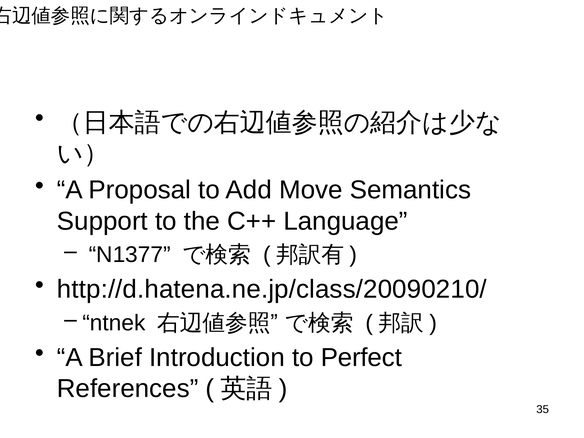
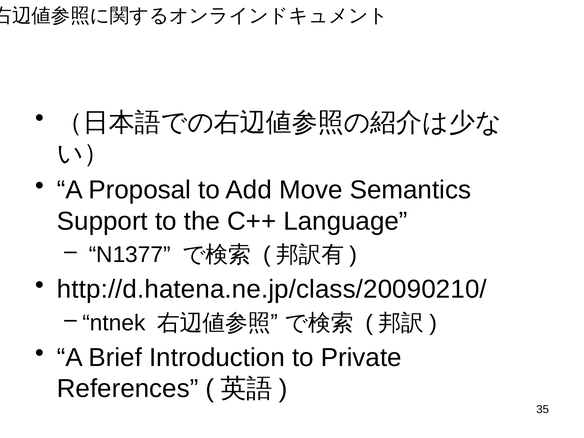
Perfect: Perfect -> Private (361, 358)
